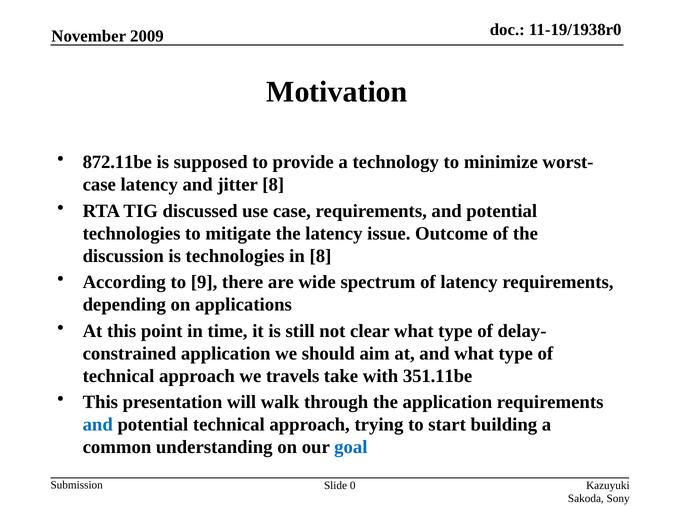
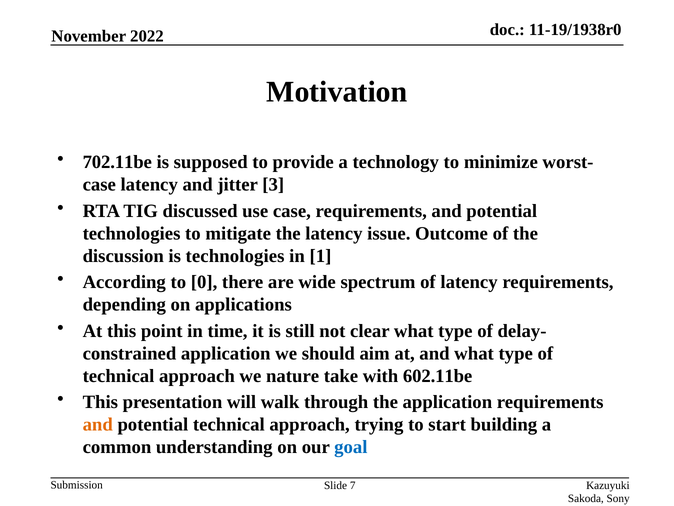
2009: 2009 -> 2022 (147, 36)
872.11be: 872.11be -> 702.11be (117, 162)
jitter 8: 8 -> 3 (273, 184)
in 8: 8 -> 1 (320, 256)
9: 9 -> 0 (204, 282)
travels: travels -> nature (293, 375)
351.11be: 351.11be -> 602.11be (438, 375)
and colour: blue -> orange (98, 424)
0: 0 -> 7 (353, 485)
